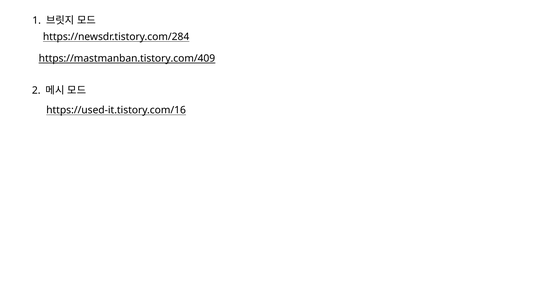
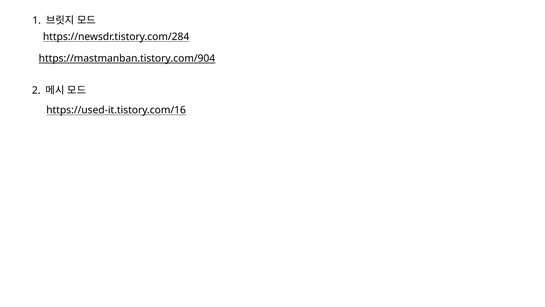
https://mastmanban.tistory.com/409: https://mastmanban.tistory.com/409 -> https://mastmanban.tistory.com/904 (127, 58)
